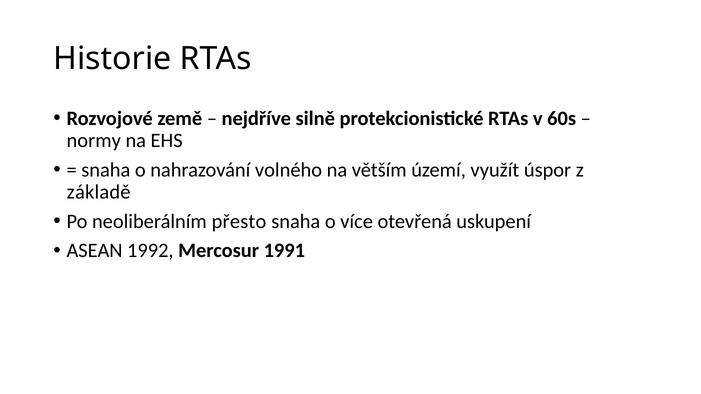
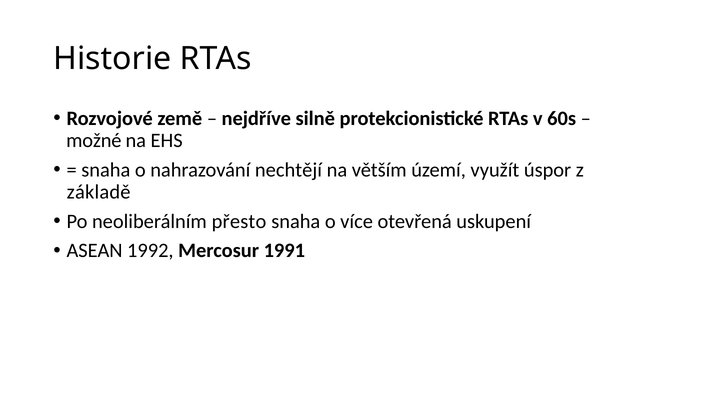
normy: normy -> možné (94, 141)
volného: volného -> nechtějí (289, 170)
